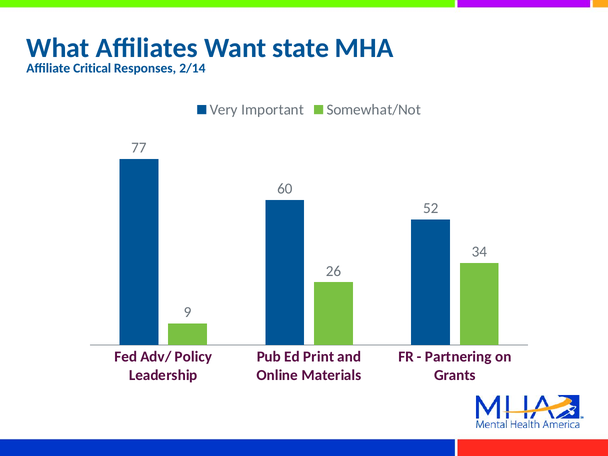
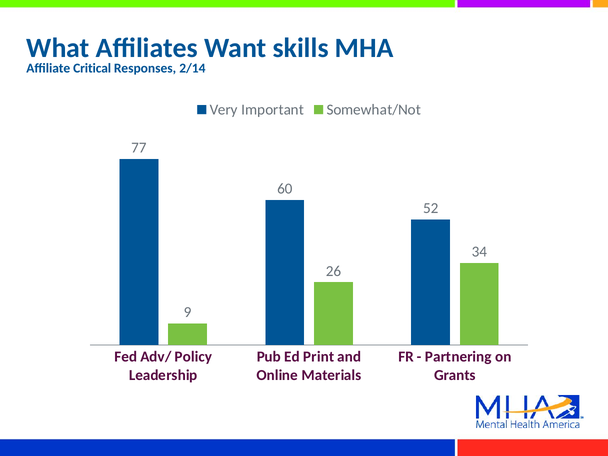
state: state -> skills (301, 48)
